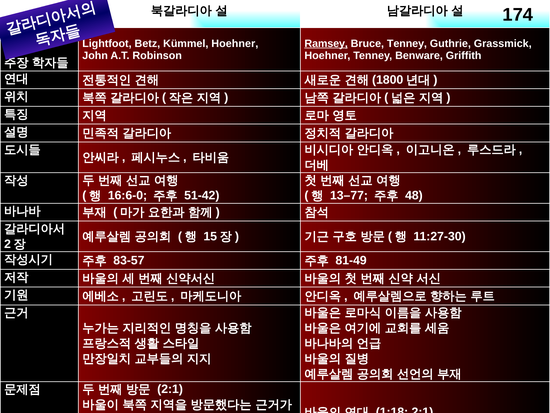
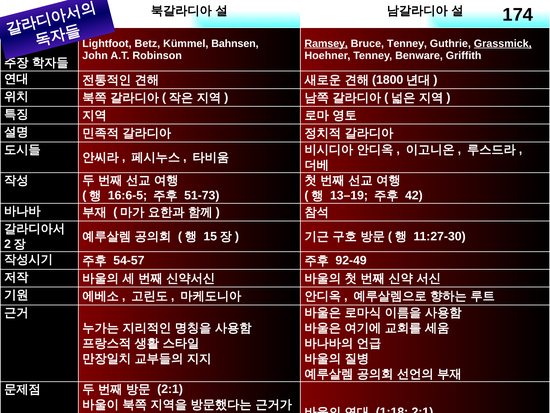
Kümmel Hoehner: Hoehner -> Bahnsen (235, 43)
Grassmick underline: none -> present (503, 43)
16:6-0: 16:6-0 -> 16:6-5 (127, 195)
51-42: 51-42 -> 51-73 (202, 195)
13–77: 13–77 -> 13–19 (349, 195)
48: 48 -> 42 (414, 195)
83-57: 83-57 -> 54-57 (129, 260)
81-49: 81-49 -> 92-49 (351, 260)
